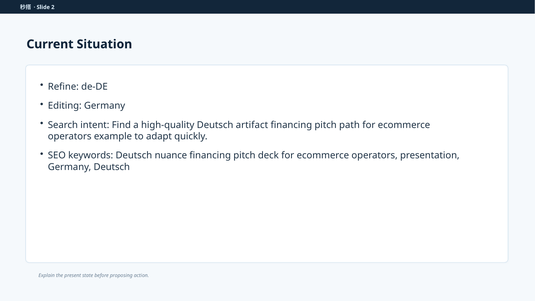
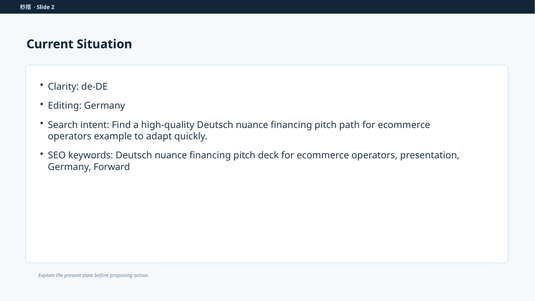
Refine: Refine -> Clarity (63, 87)
high-quality Deutsch artifact: artifact -> nuance (252, 125)
Germany Deutsch: Deutsch -> Forward (112, 167)
